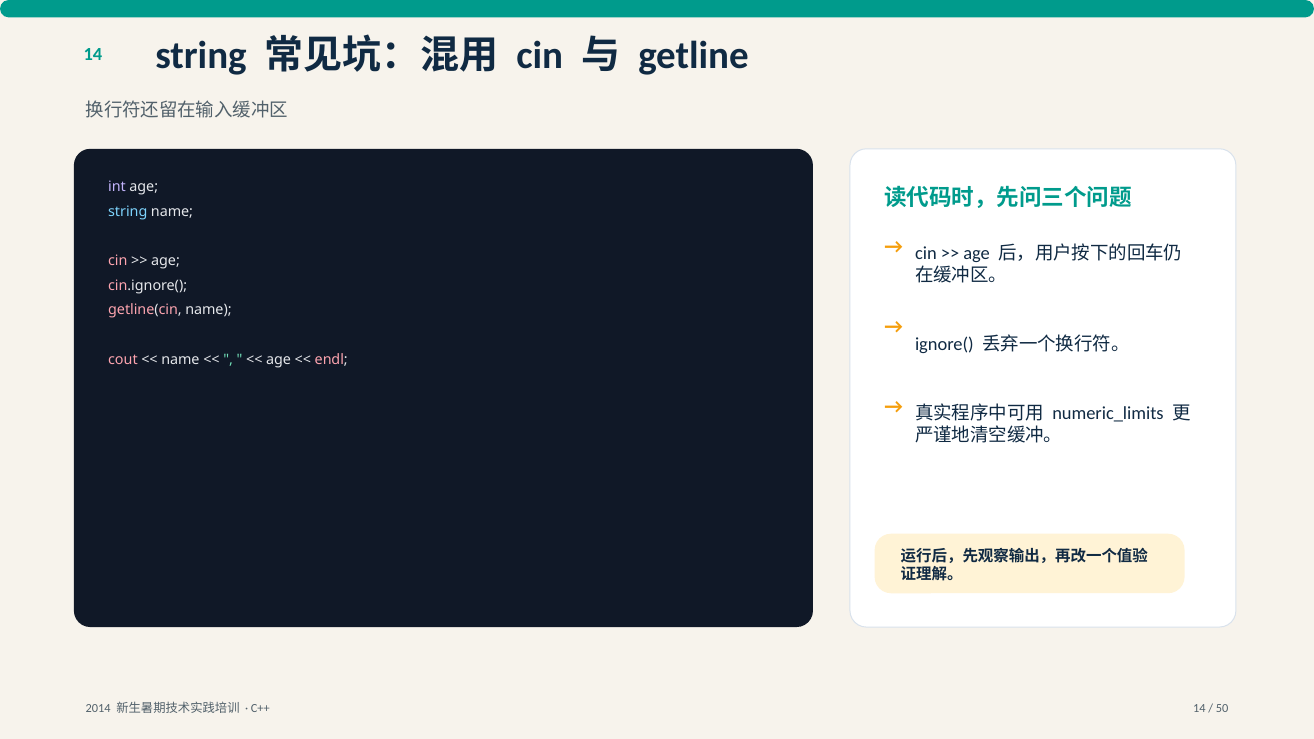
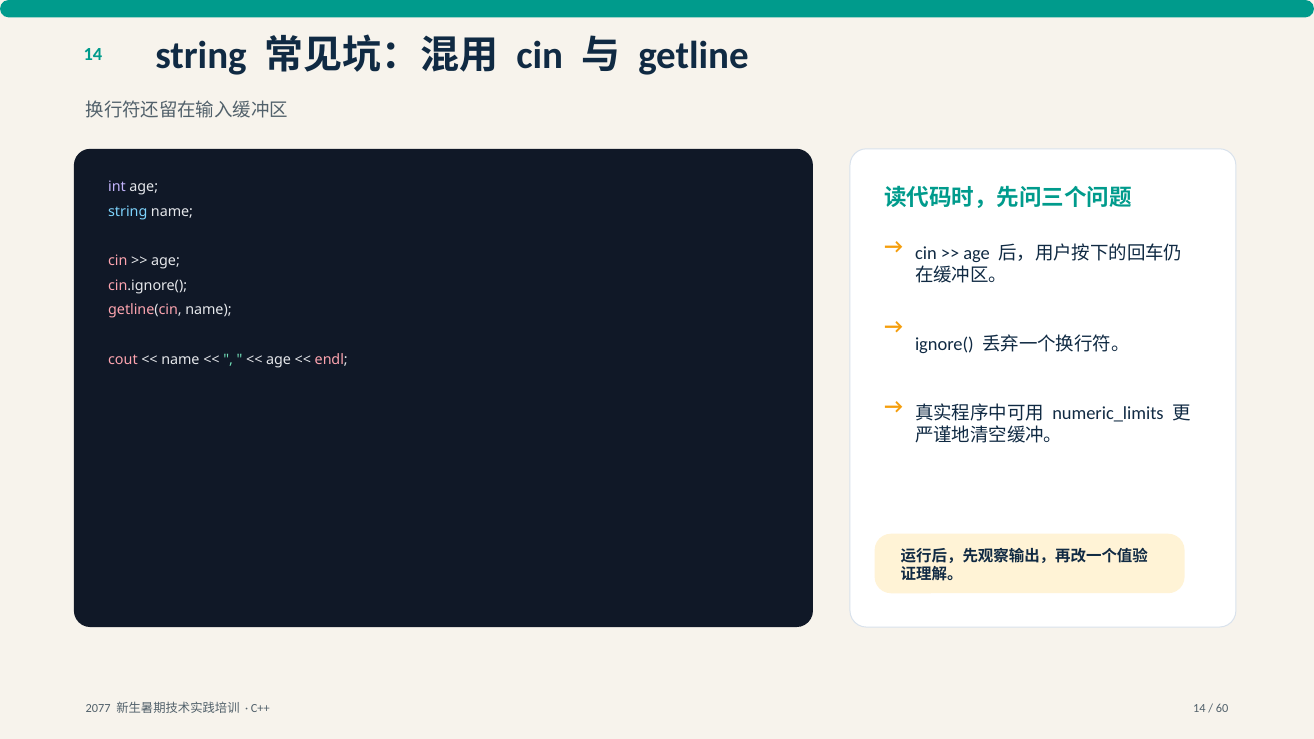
2014: 2014 -> 2077 (98, 708)
50: 50 -> 60 (1222, 708)
